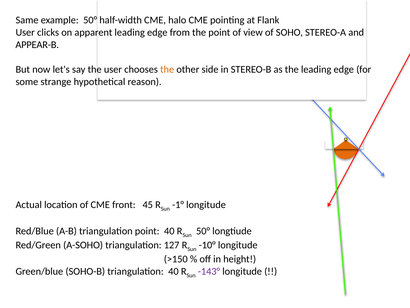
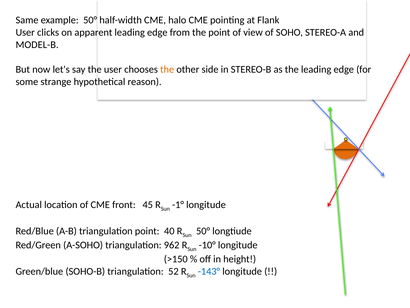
APPEAR-B: APPEAR-B -> MODEL-B (37, 45)
127: 127 -> 962 (172, 245)
triangulation 40: 40 -> 52 (173, 271)
-143° colour: purple -> blue (209, 271)
